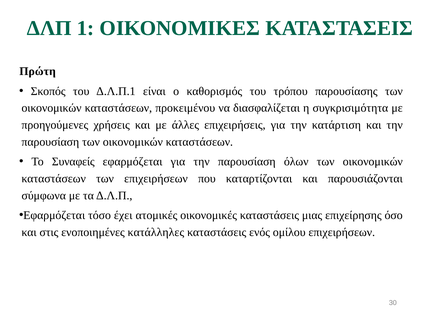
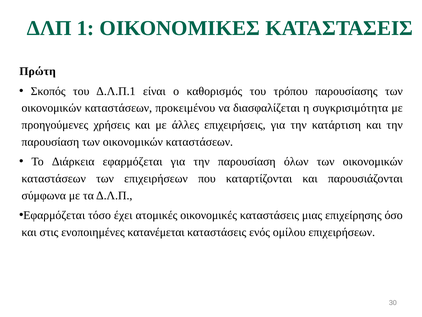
Συναφείς: Συναφείς -> Διάρκεια (73, 162)
κατάλληλες: κατάλληλες -> κατανέμεται (156, 232)
